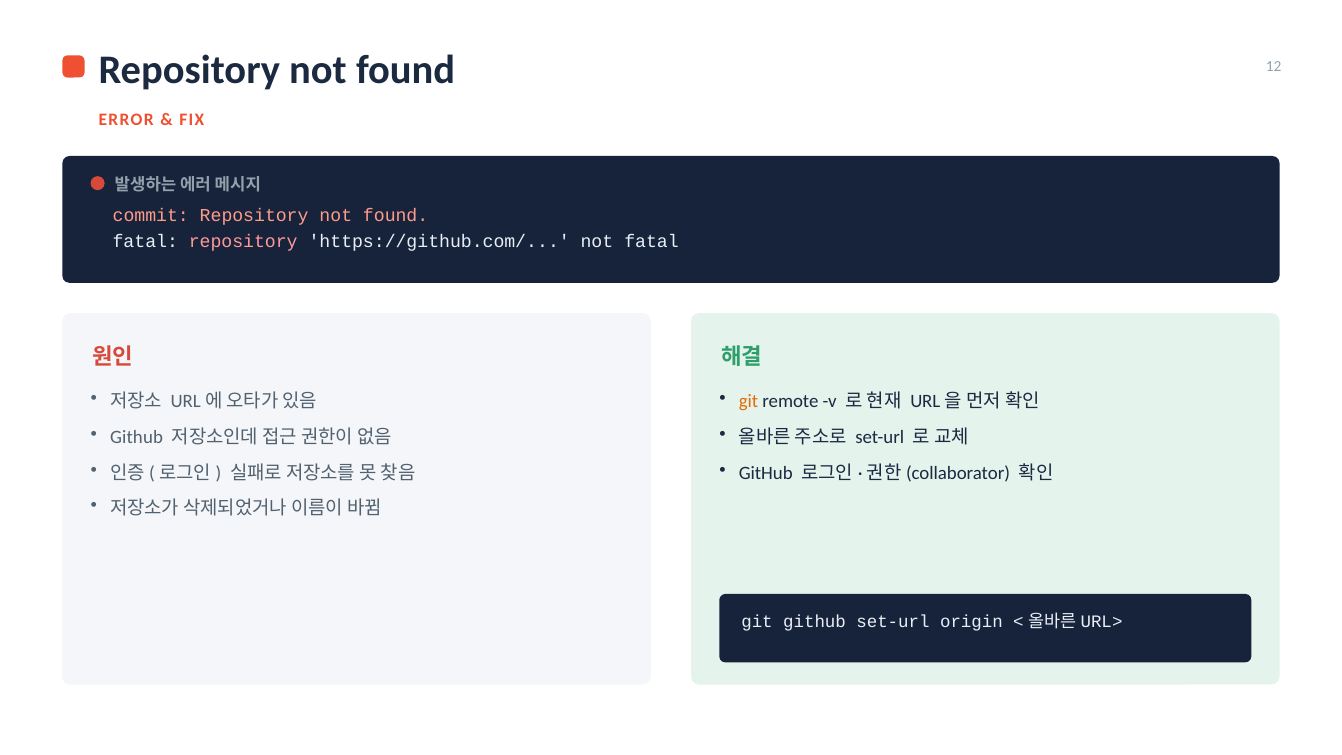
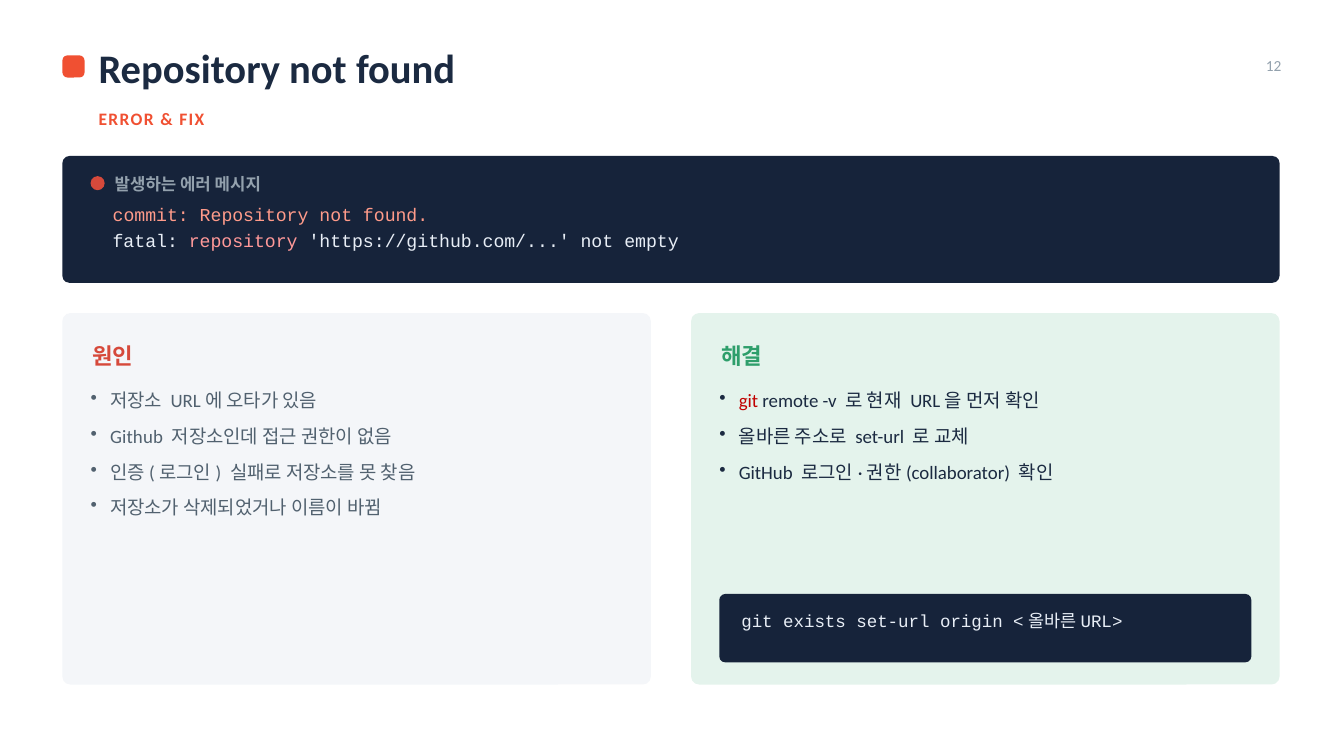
not fatal: fatal -> empty (651, 242)
git colour: orange -> red (749, 402)
git github: github -> exists (815, 622)
